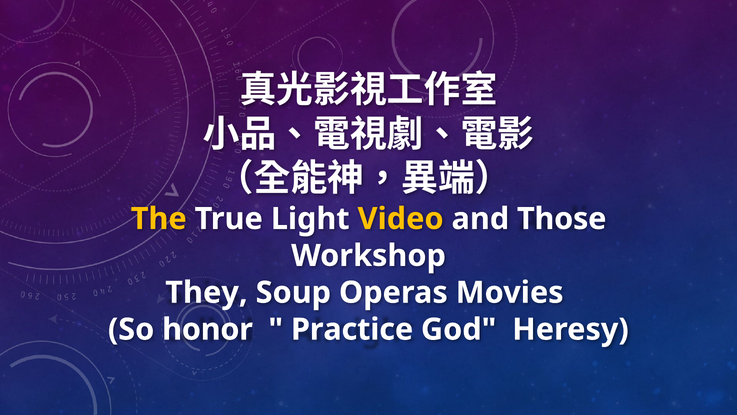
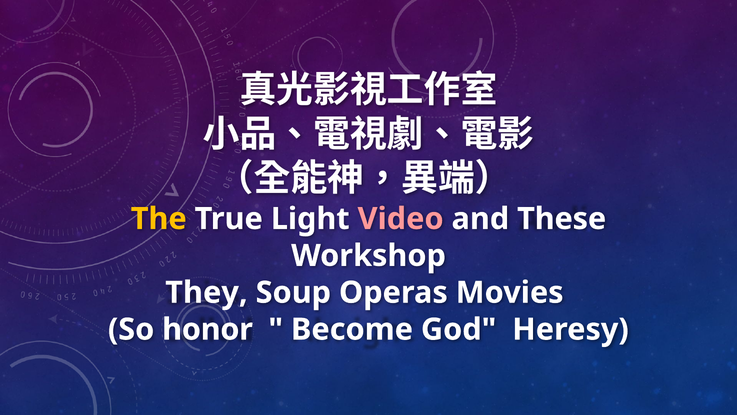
Video colour: yellow -> pink (401, 219)
Those: Those -> These (562, 219)
Practice: Practice -> Become (352, 329)
